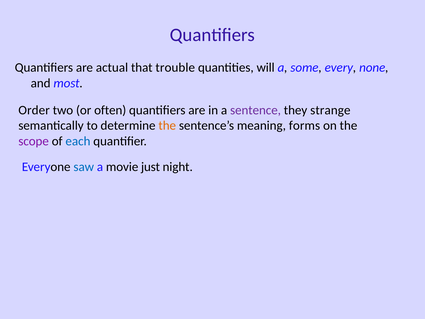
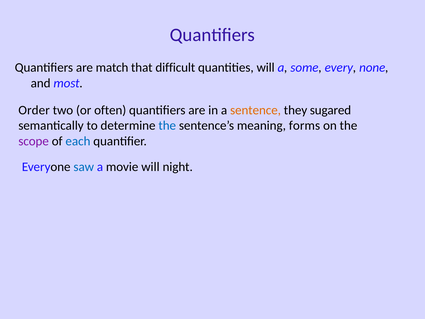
actual: actual -> match (112, 67)
trouble: trouble -> difficult (175, 67)
sentence colour: purple -> orange (256, 110)
strange: strange -> sugared (330, 110)
the colour: orange -> blue (167, 126)
movie just: just -> will (150, 167)
